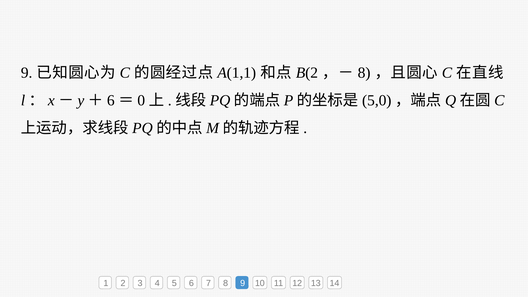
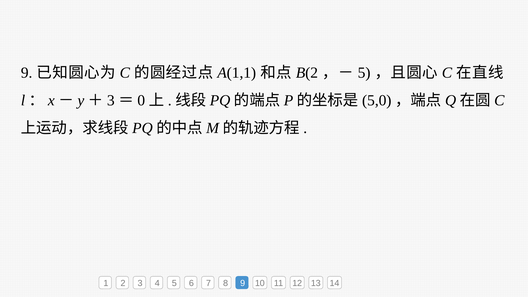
8: 8 -> 5 (364, 73)
6: 6 -> 3 (111, 100)
